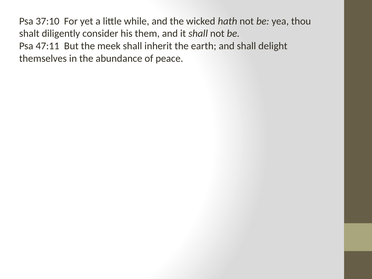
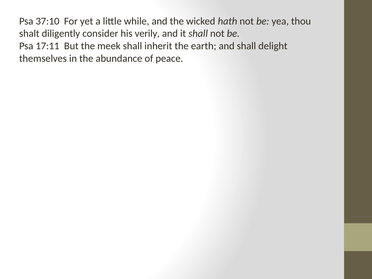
them: them -> verily (147, 34)
47:11: 47:11 -> 17:11 (48, 46)
